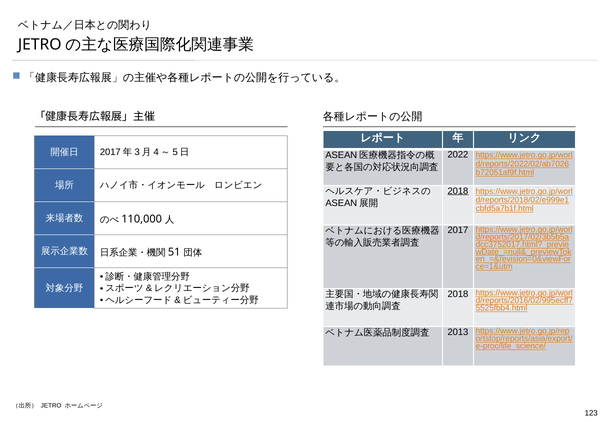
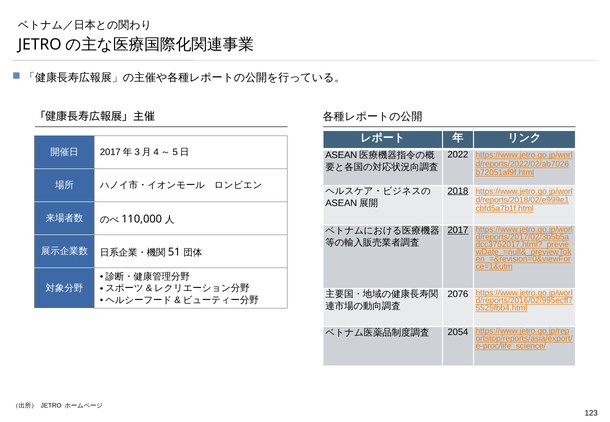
2017 underline: none -> present (458, 231)
2018: 2018 -> 2076 (458, 294)
2013: 2013 -> 2054 (458, 332)
